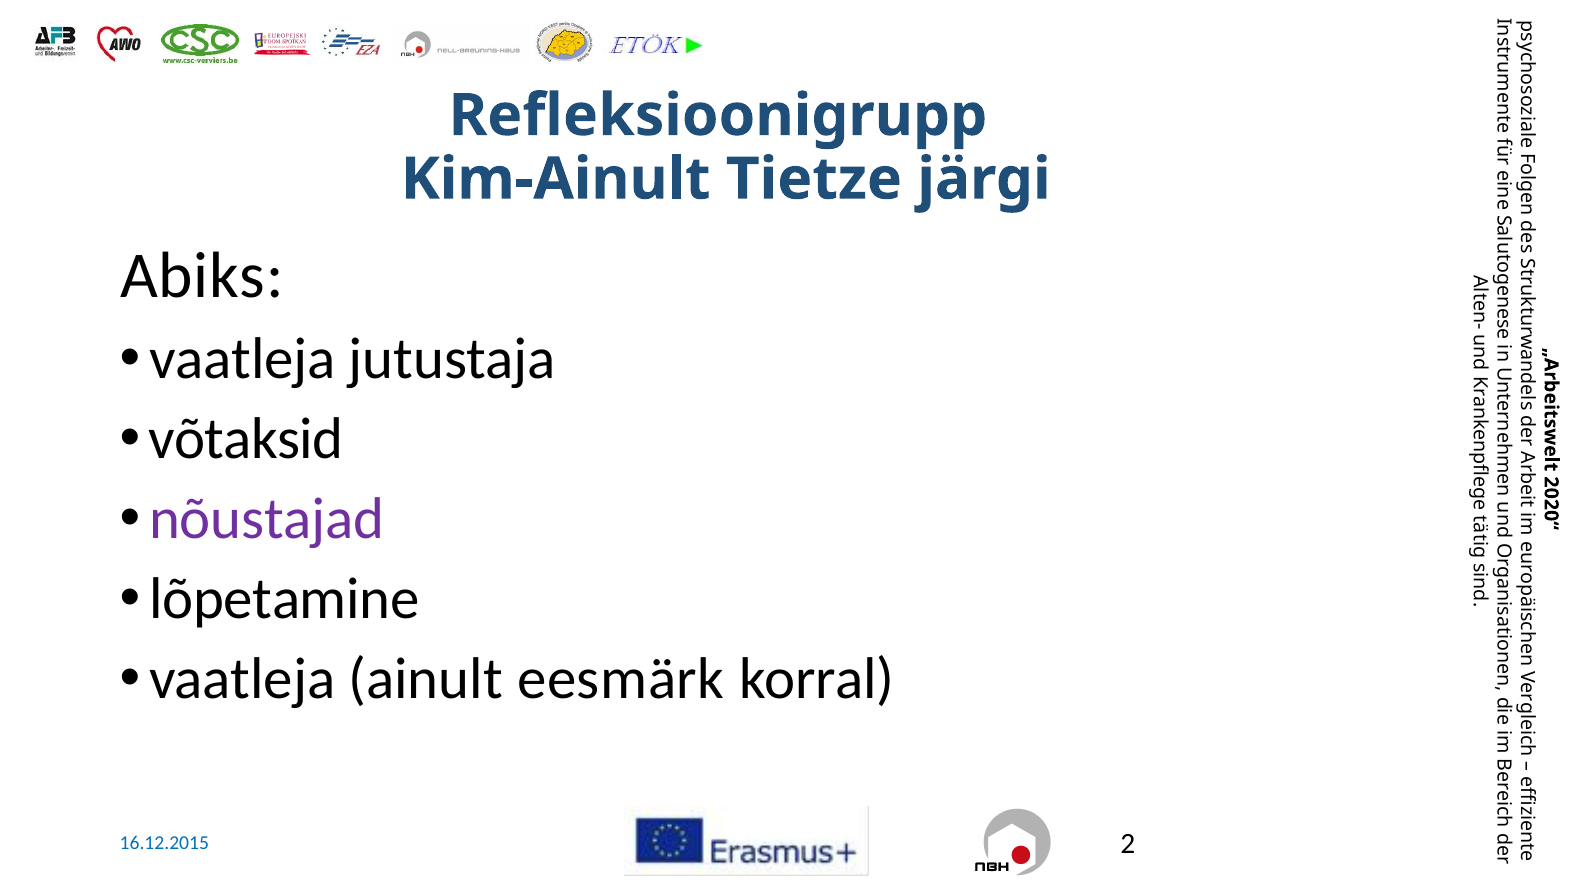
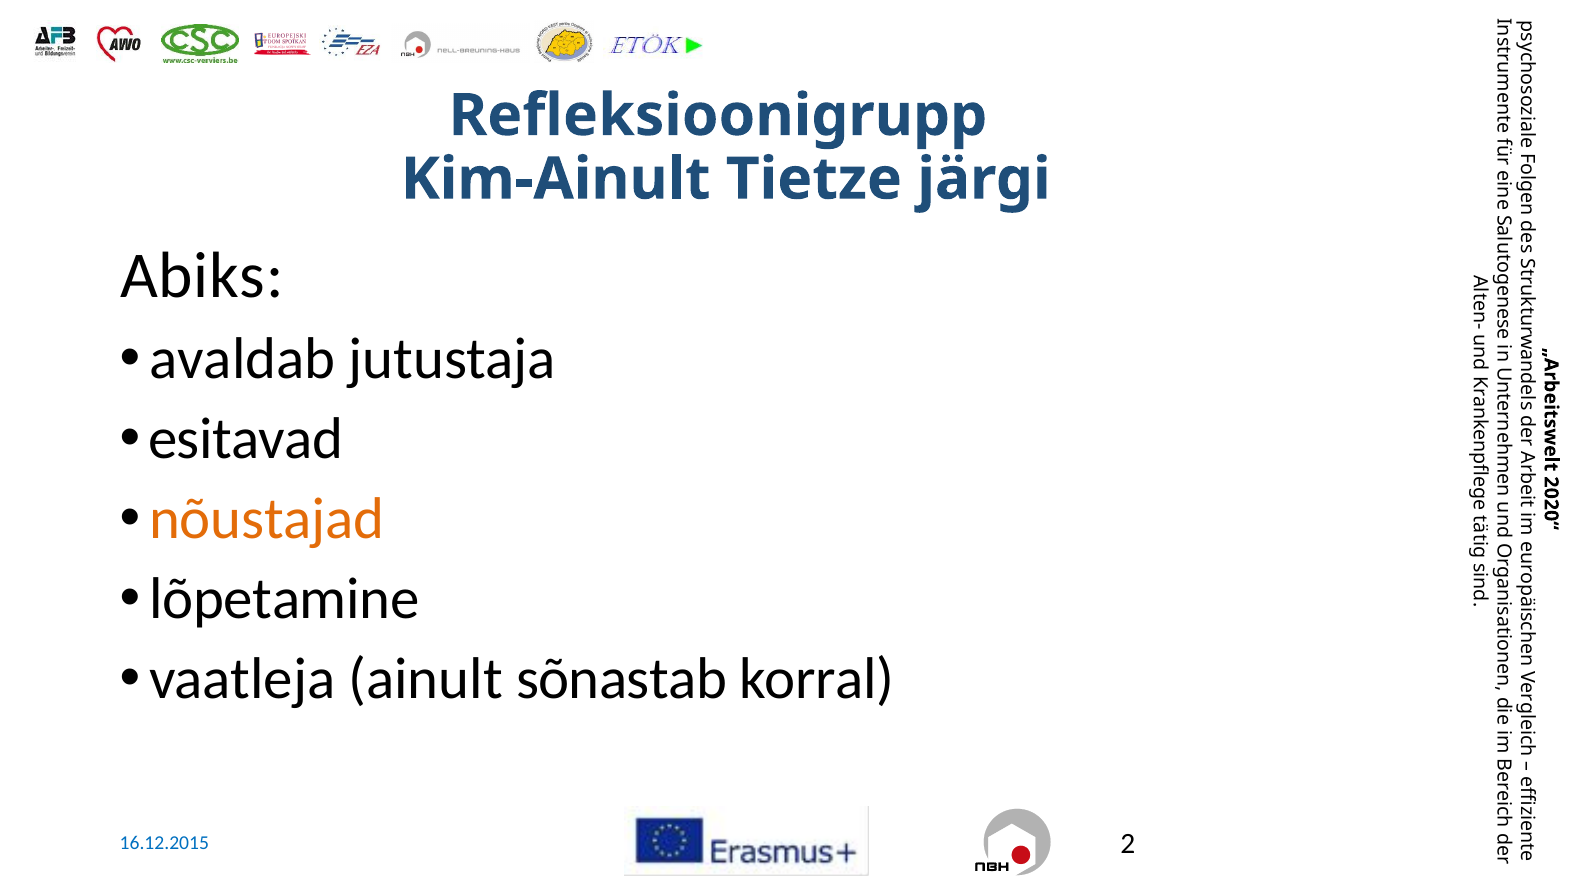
vaatleja: vaatleja -> avaldab (242, 359)
võtaksid: võtaksid -> esitavad (246, 439)
nõustajad colour: purple -> orange (267, 519)
eesmärk: eesmärk -> sõnastab (622, 679)
